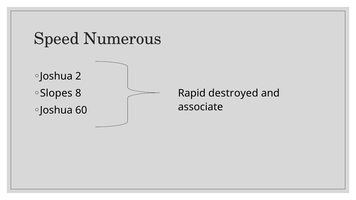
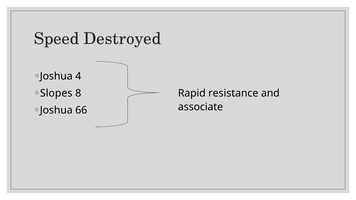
Numerous: Numerous -> Destroyed (122, 39)
2: 2 -> 4 (78, 76)
destroyed: destroyed -> resistance (233, 93)
60: 60 -> 66 (81, 110)
